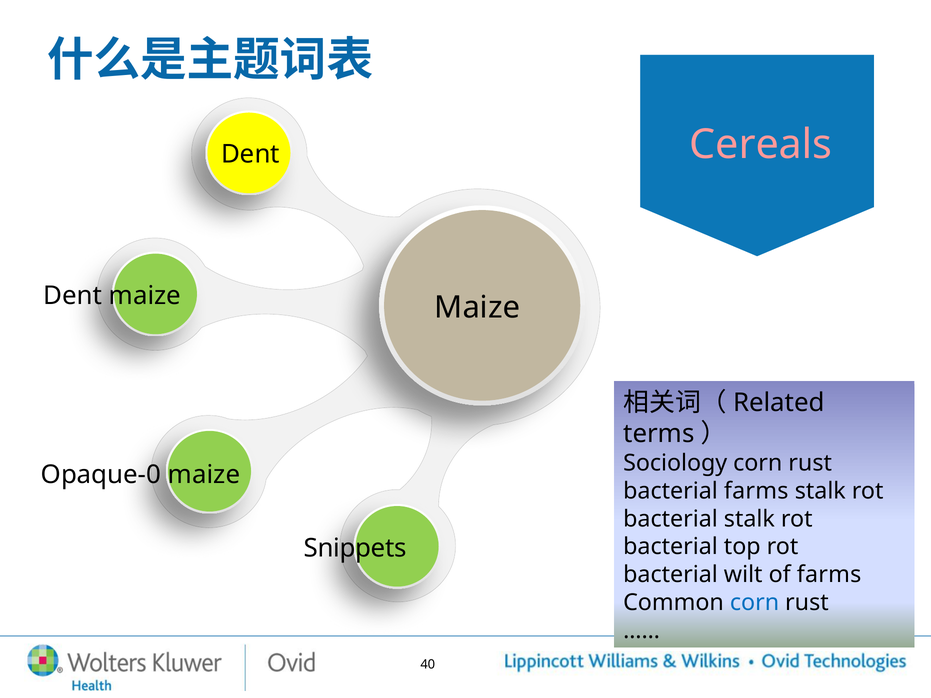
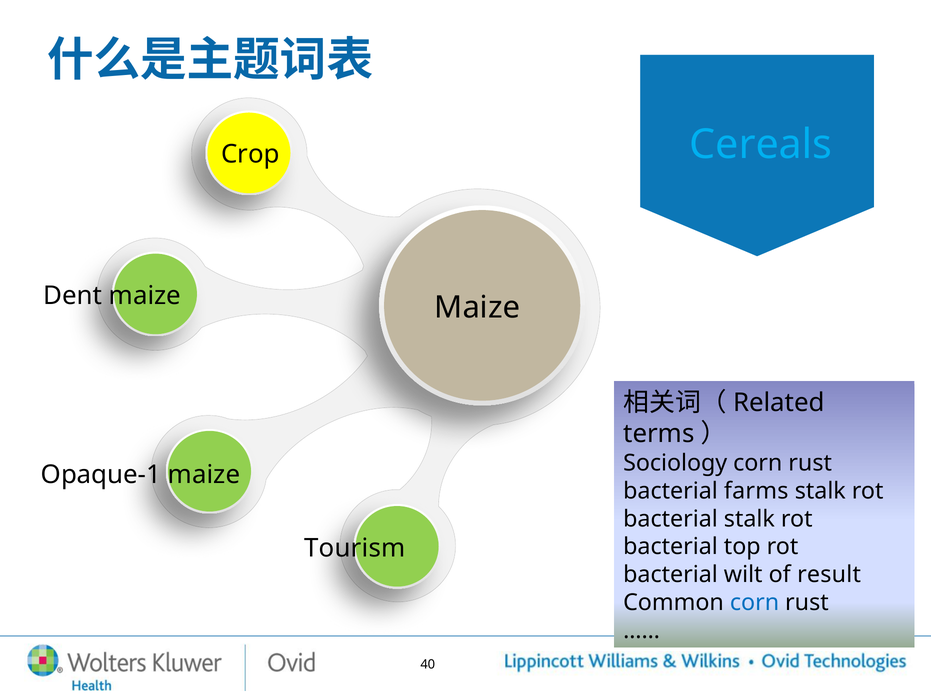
Cereals colour: pink -> light blue (761, 145)
Dent: Dent -> Crop (250, 154)
Opaque-0: Opaque-0 -> Opaque-1 (101, 475)
Snippets: Snippets -> Tourism (355, 548)
of farms: farms -> result (829, 575)
